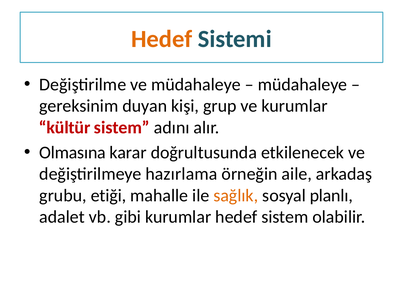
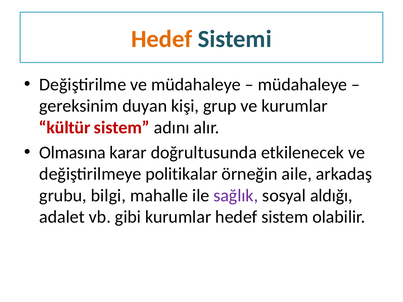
hazırlama: hazırlama -> politikalar (182, 174)
etiği: etiği -> bilgi (108, 196)
sağlık colour: orange -> purple (236, 196)
planlı: planlı -> aldığı (331, 196)
